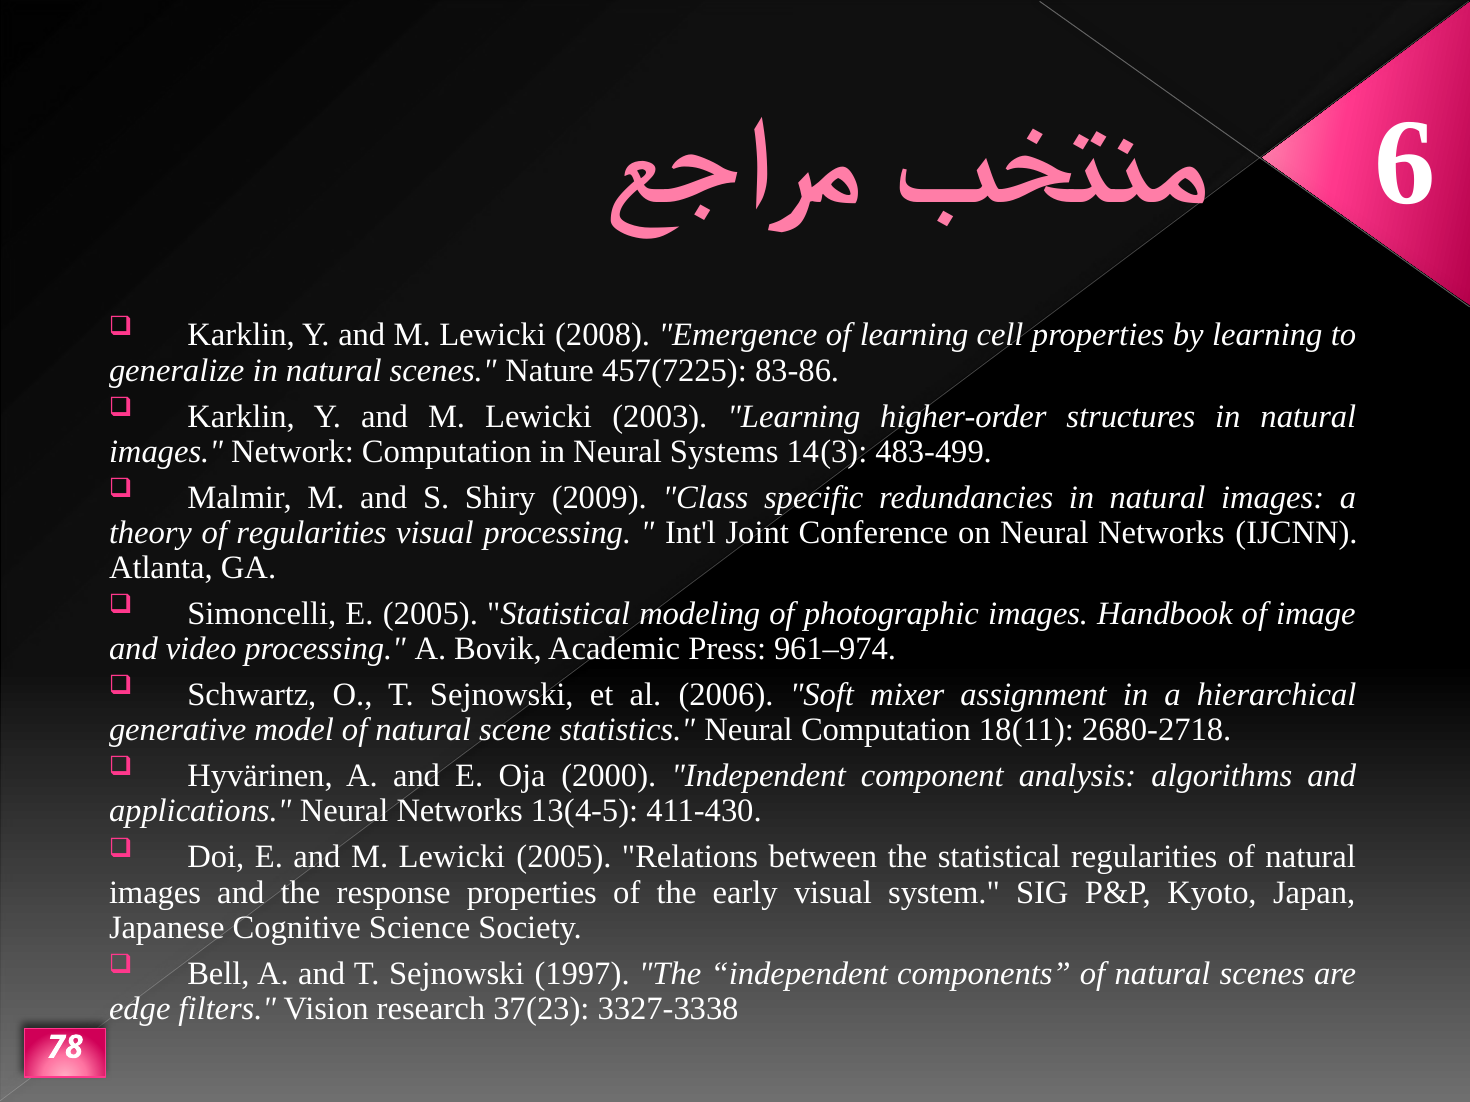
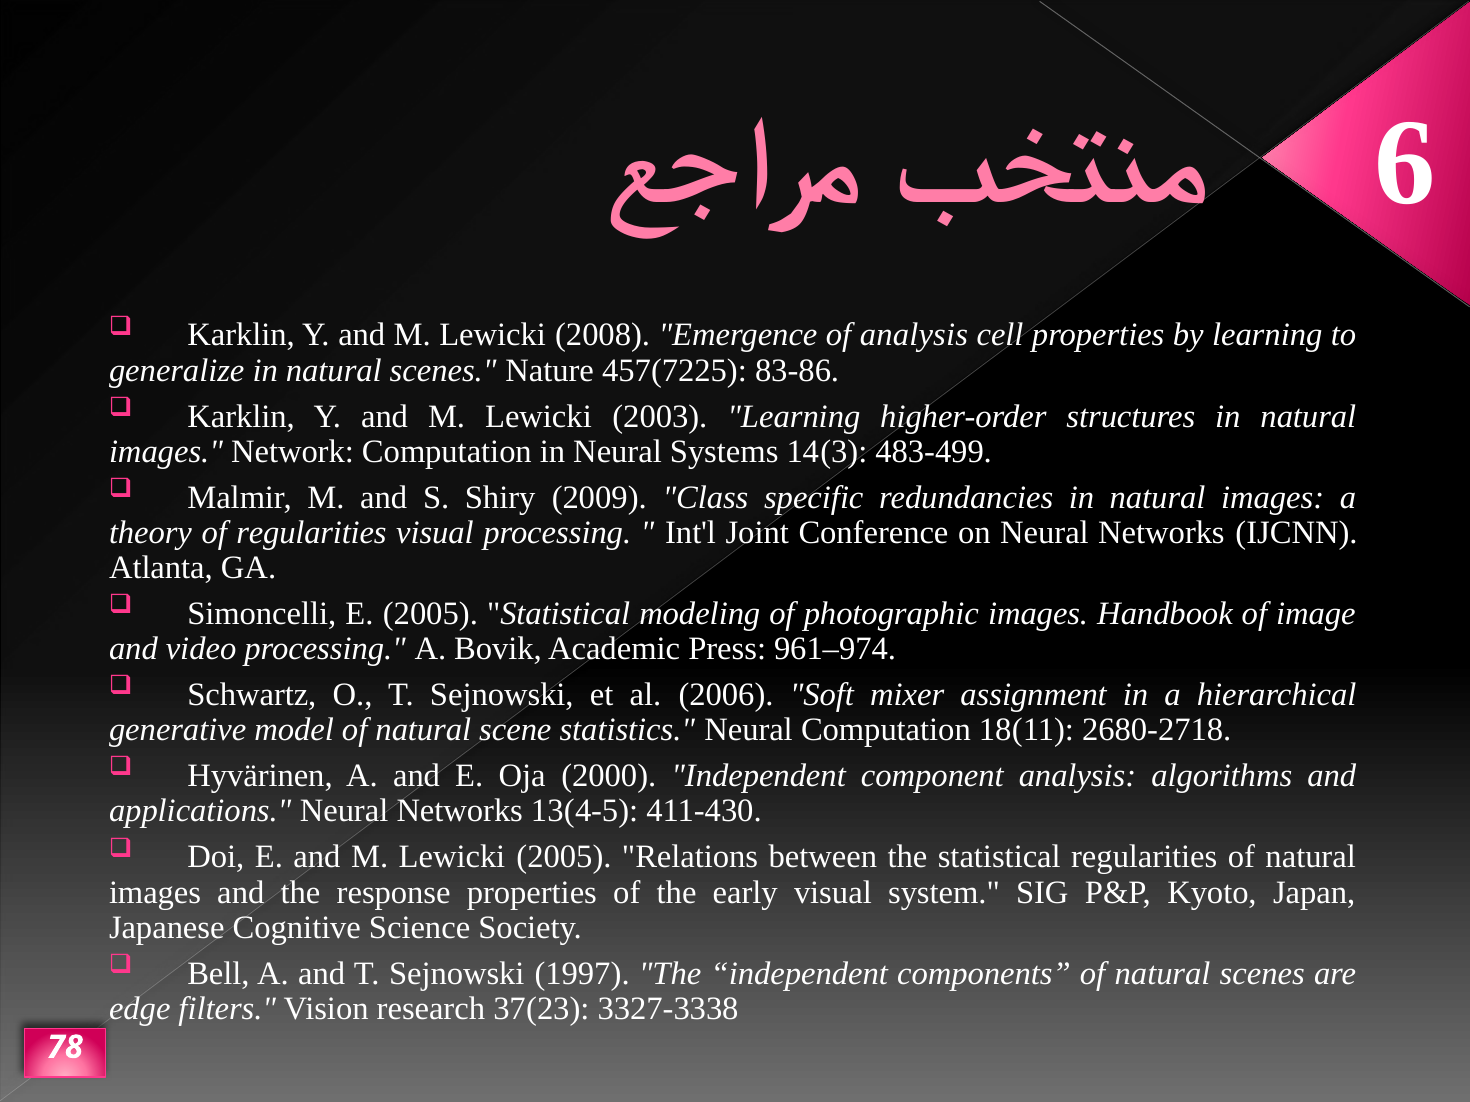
of learning: learning -> analysis (914, 335)
